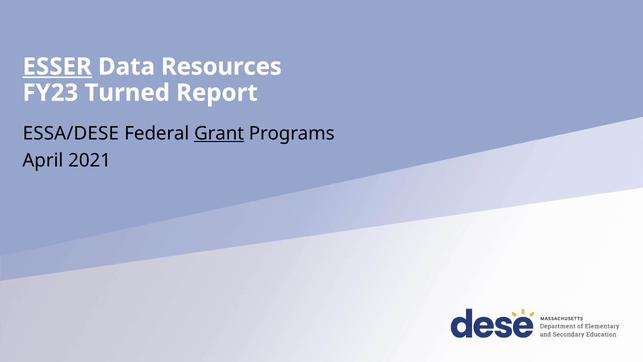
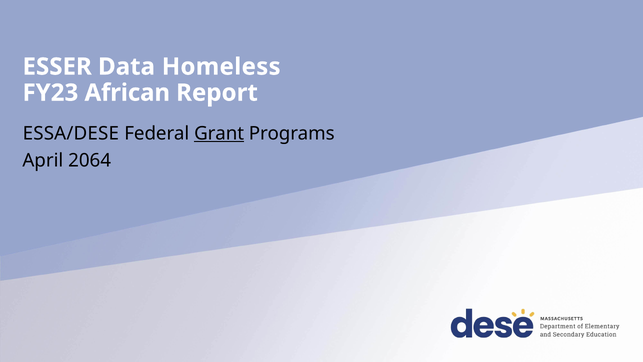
ESSER underline: present -> none (57, 67)
Resources: Resources -> Homeless (221, 67)
Turned: Turned -> African (127, 93)
2021: 2021 -> 2064 (90, 160)
